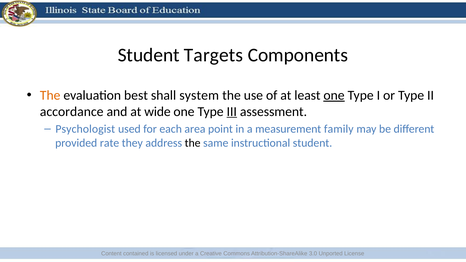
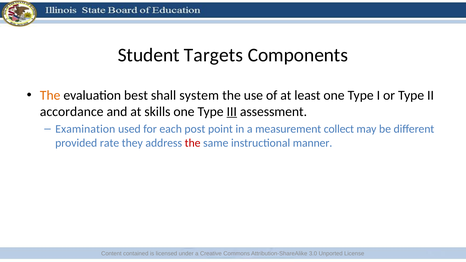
one underline: present -> none (334, 95)
wide: wide -> skills (157, 112)
Psychologist: Psychologist -> Examination (85, 129)
area: area -> post (195, 129)
family: family -> collect (339, 129)
the colour: black -> red (193, 143)
instructional student: student -> manner (313, 143)
